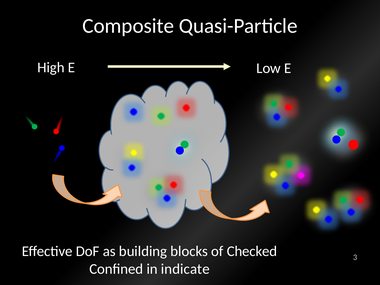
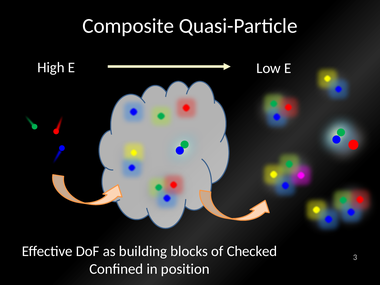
indicate: indicate -> position (185, 269)
